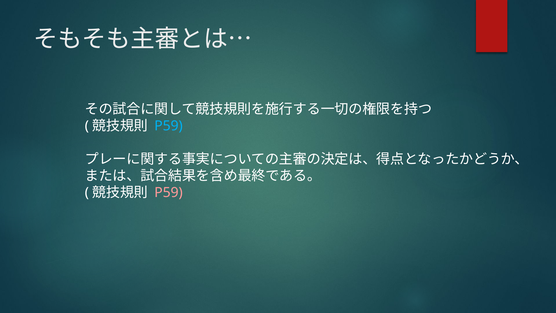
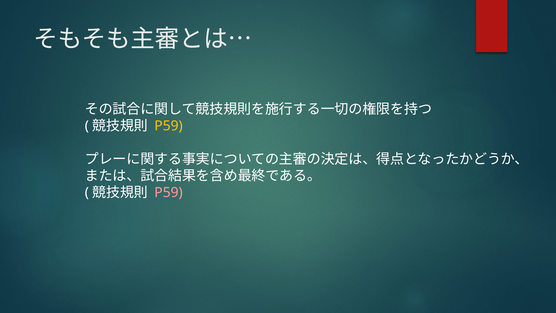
P59 colour: light blue -> yellow (169, 126)
